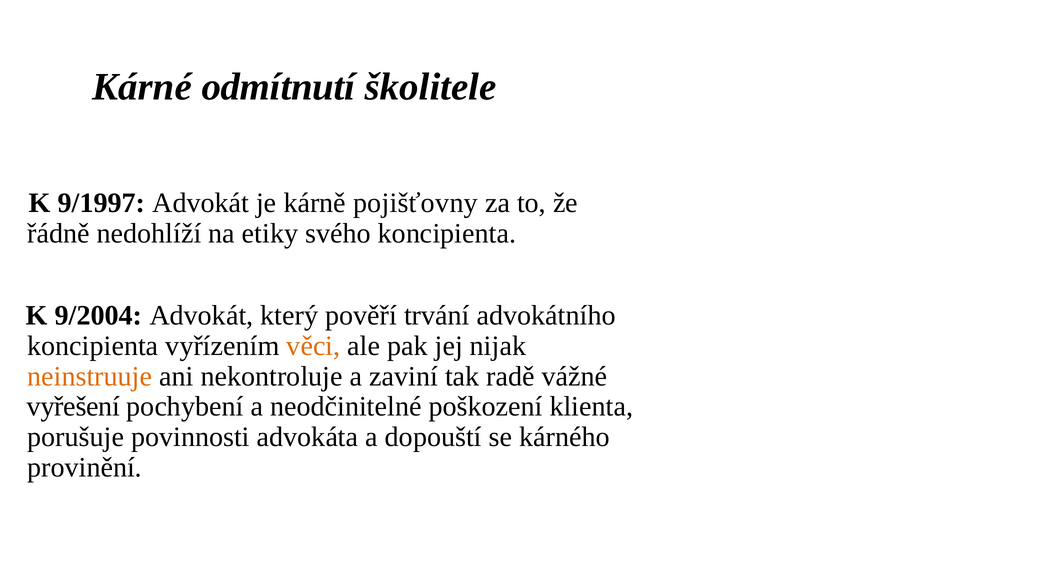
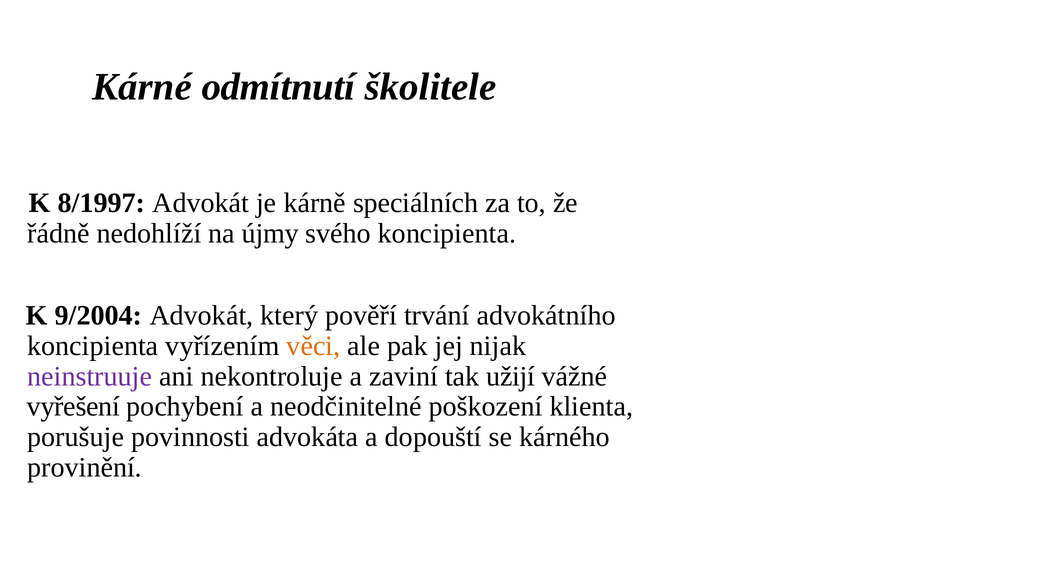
9/1997: 9/1997 -> 8/1997 (101, 203)
pojišťovny: pojišťovny -> speciálních (416, 203)
etiky: etiky -> újmy (270, 233)
neinstruuje colour: orange -> purple (90, 376)
radě: radě -> užijí (511, 376)
